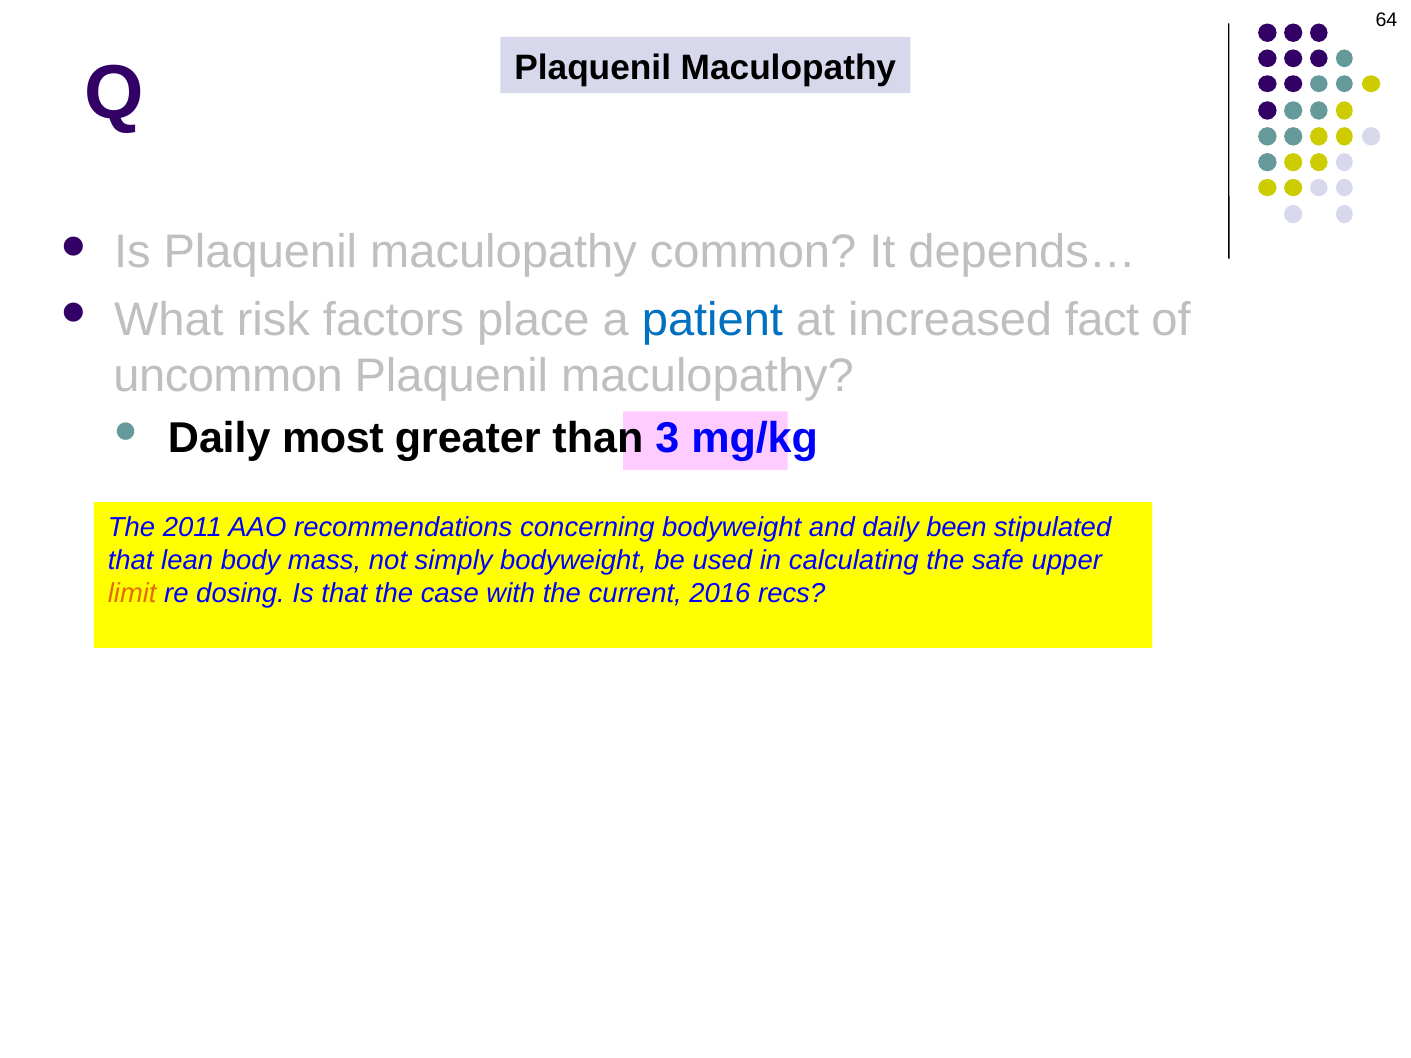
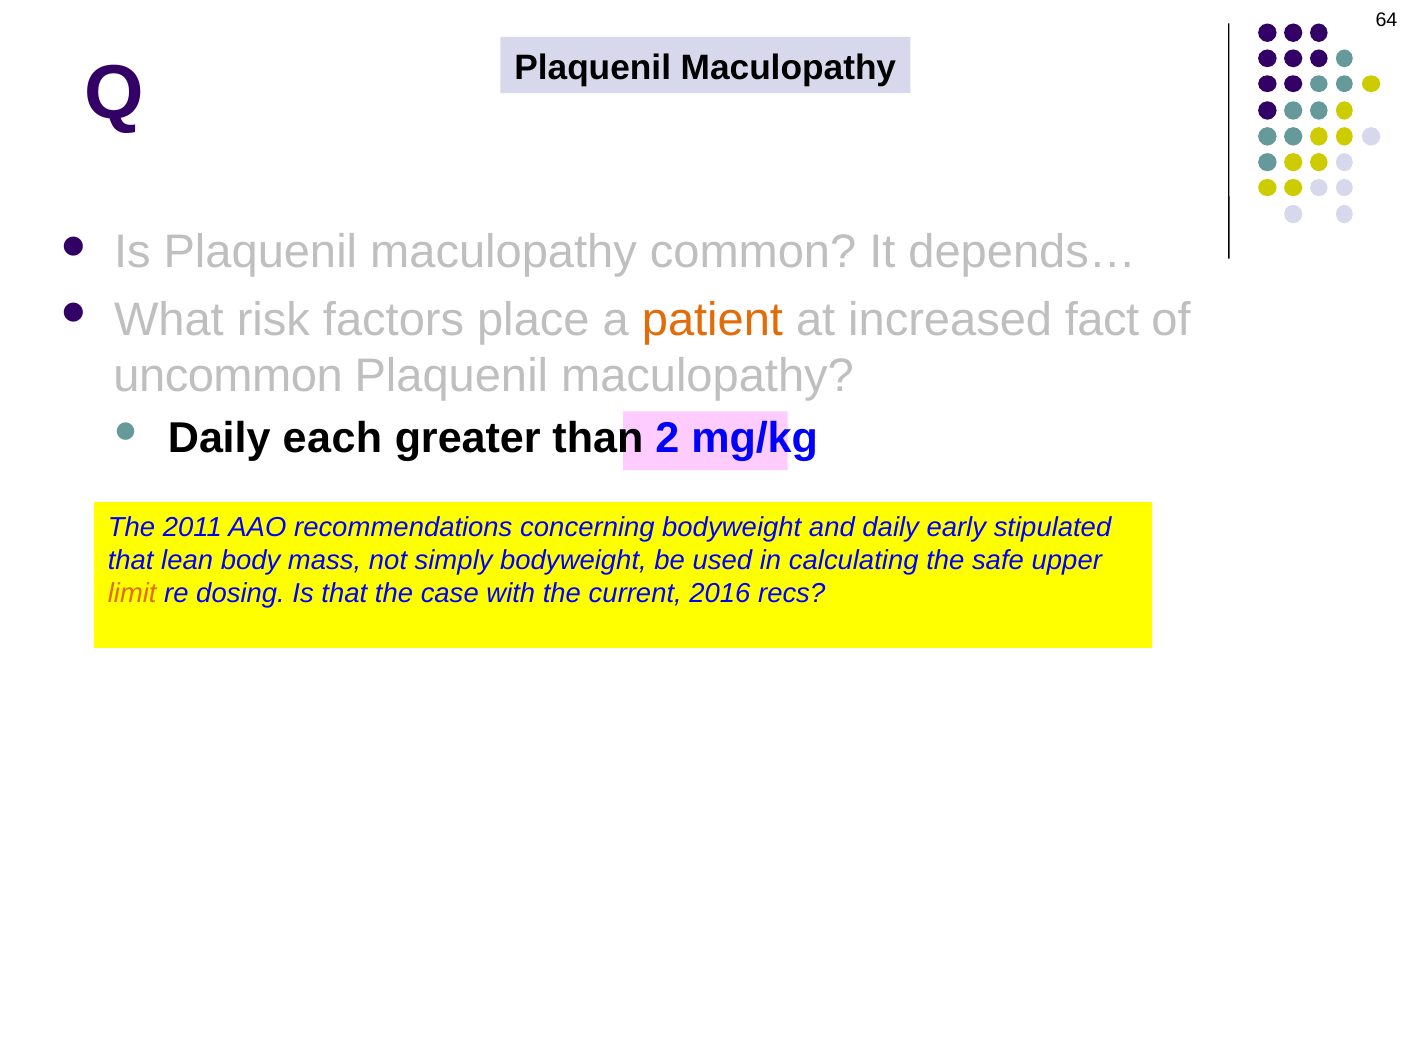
patient colour: blue -> orange (712, 320)
most: most -> each (332, 438)
3: 3 -> 2 (667, 438)
been: been -> early (956, 528)
